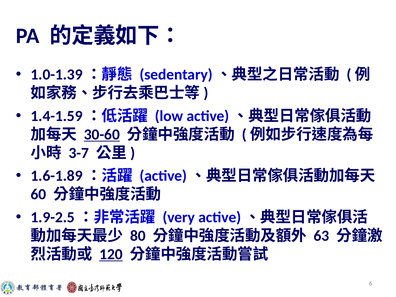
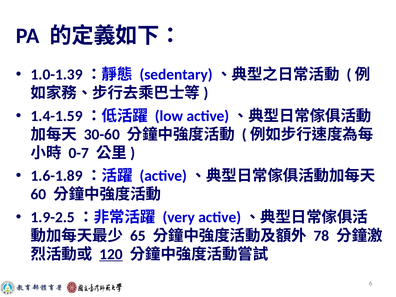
30-60 underline: present -> none (102, 135)
3-7: 3-7 -> 0-7 (79, 153)
80: 80 -> 65 (138, 236)
63: 63 -> 78 (321, 236)
